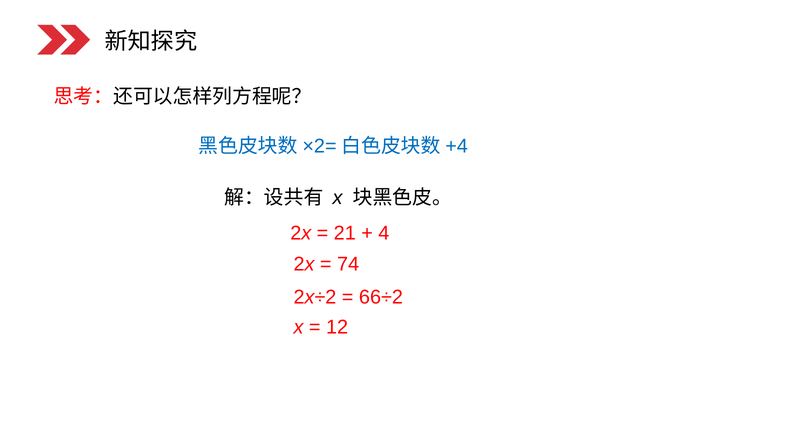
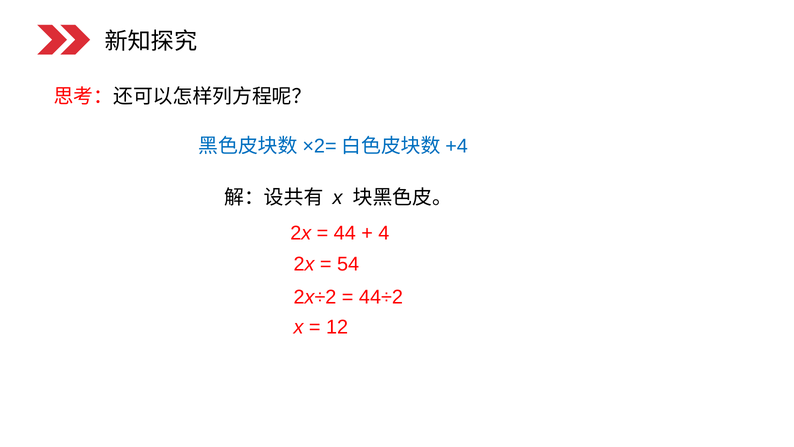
21: 21 -> 44 (345, 233)
74: 74 -> 54 (348, 264)
66÷2: 66÷2 -> 44÷2 (381, 297)
